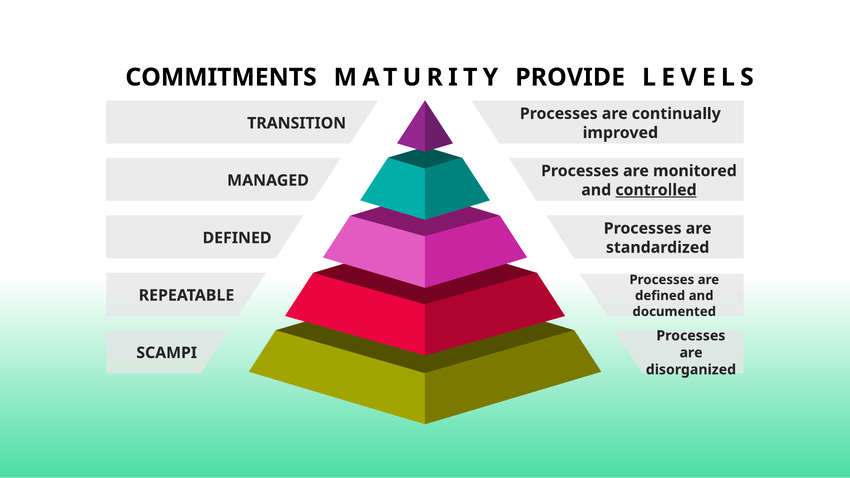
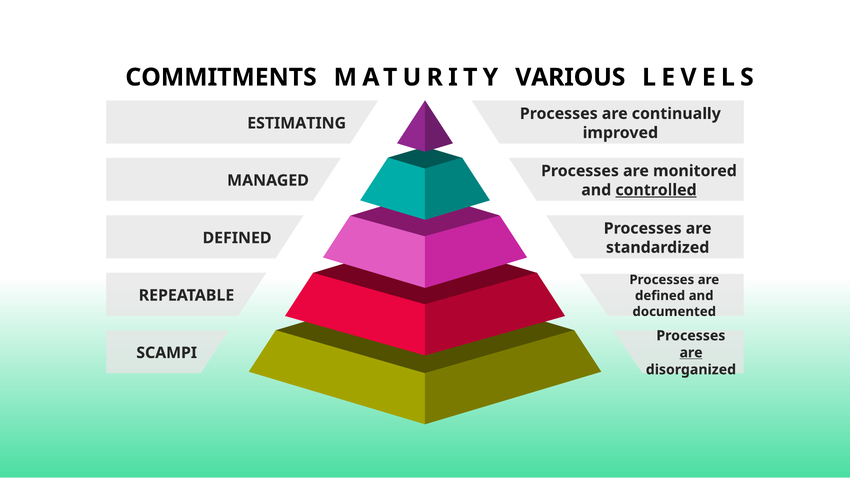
PROVIDE: PROVIDE -> VARIOUS (570, 77)
TRANSITION: TRANSITION -> ESTIMATING (297, 123)
are underline: none -> present (691, 353)
